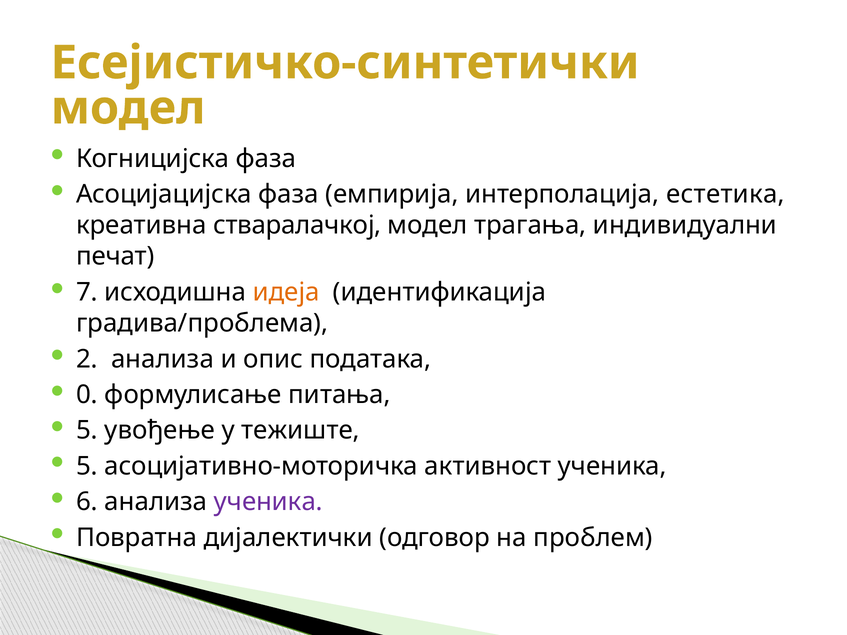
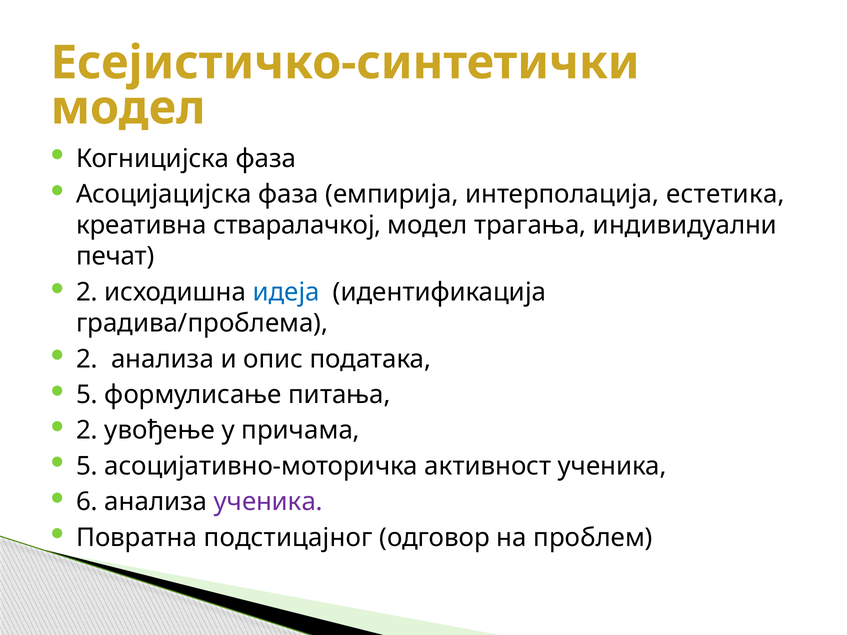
7: 7 -> 2 (87, 292)
идеја colour: orange -> blue (286, 292)
0: 0 -> 5 (87, 395)
5: 5 -> 2 (87, 431)
тежиште: тежиште -> причама (301, 431)
дијалектички: дијалектички -> подстицајног (288, 538)
